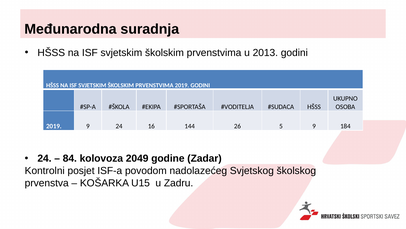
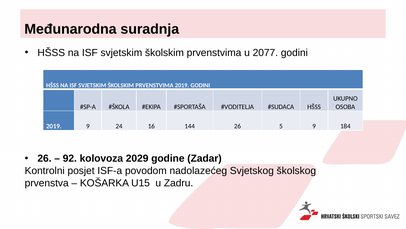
2013: 2013 -> 2077 (265, 53)
24: 24 -> 26 (44, 158)
84: 84 -> 92 (70, 158)
2049: 2049 -> 2029 (137, 158)
